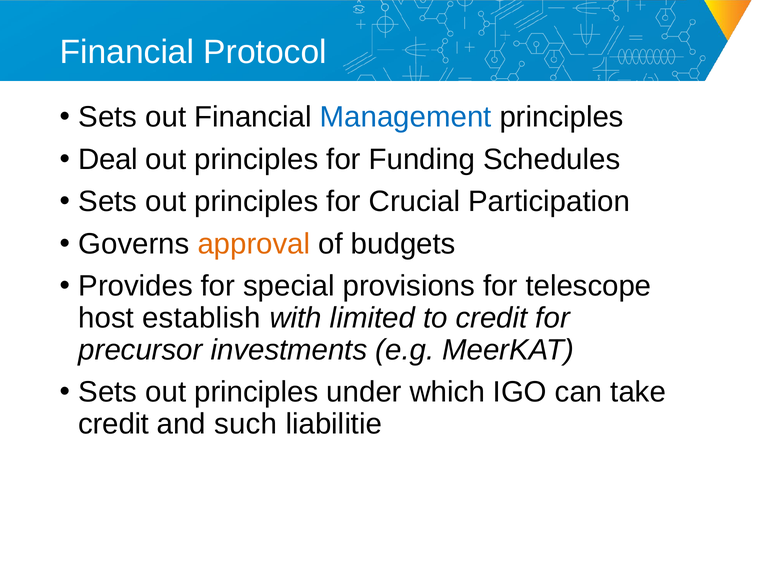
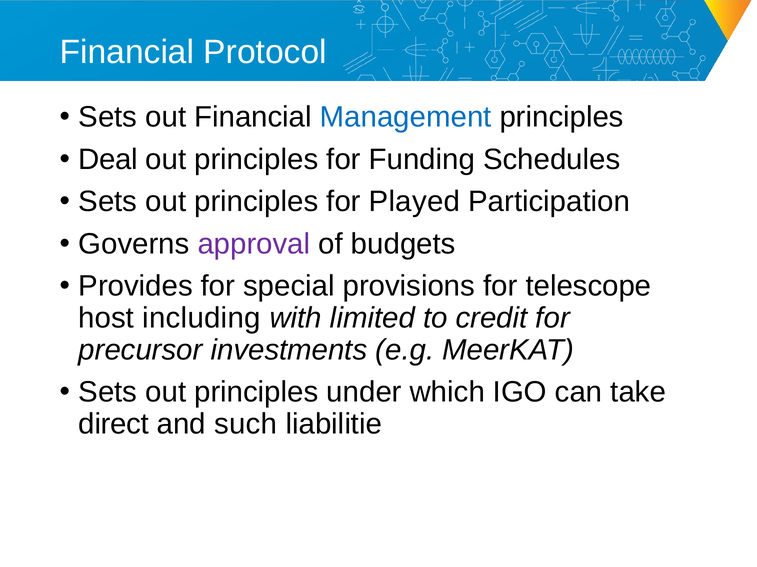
Crucial: Crucial -> Played (414, 201)
approval colour: orange -> purple (254, 244)
establish: establish -> including (202, 318)
credit: credit -> direct (114, 423)
